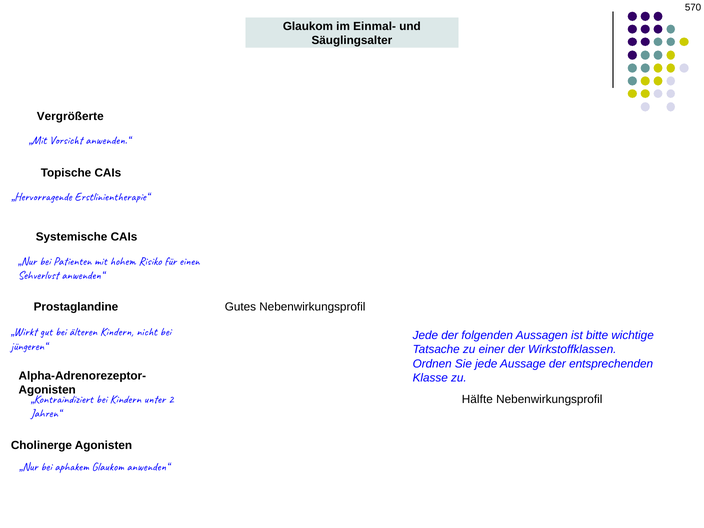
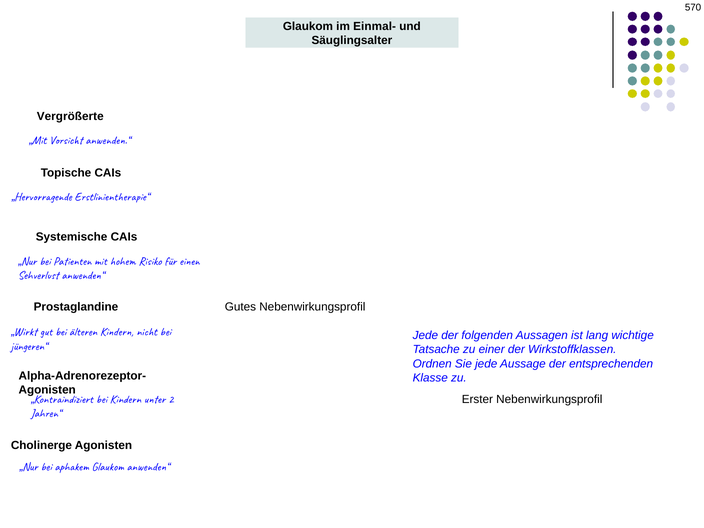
bitte: bitte -> lang (597, 335)
Hälfte: Hälfte -> Erster (477, 399)
